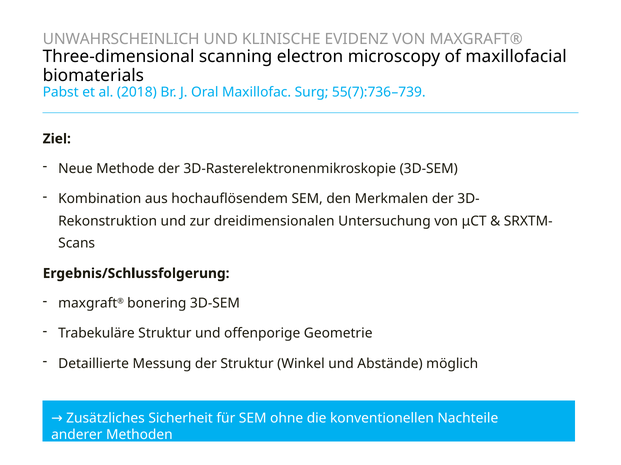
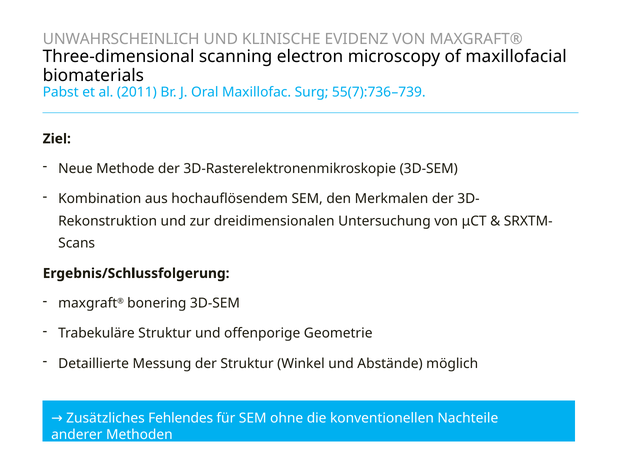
2018: 2018 -> 2011 (137, 92)
Sicherheit: Sicherheit -> Fehlendes (181, 419)
